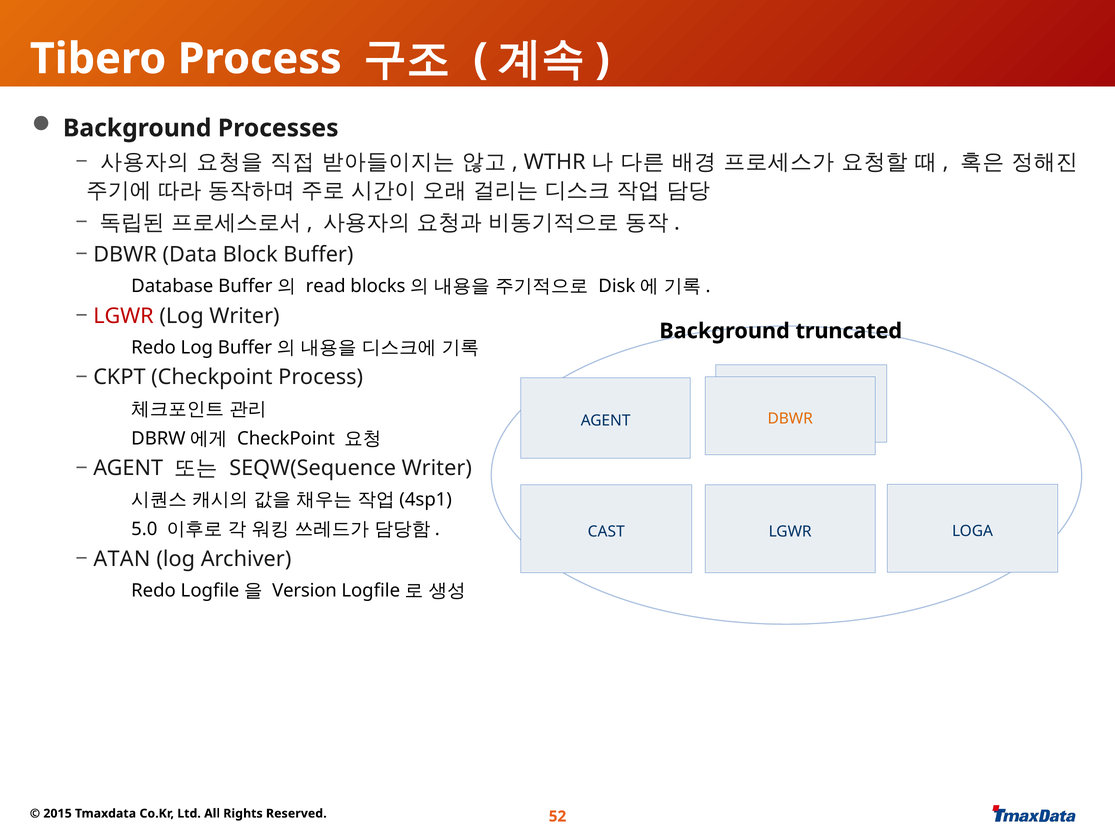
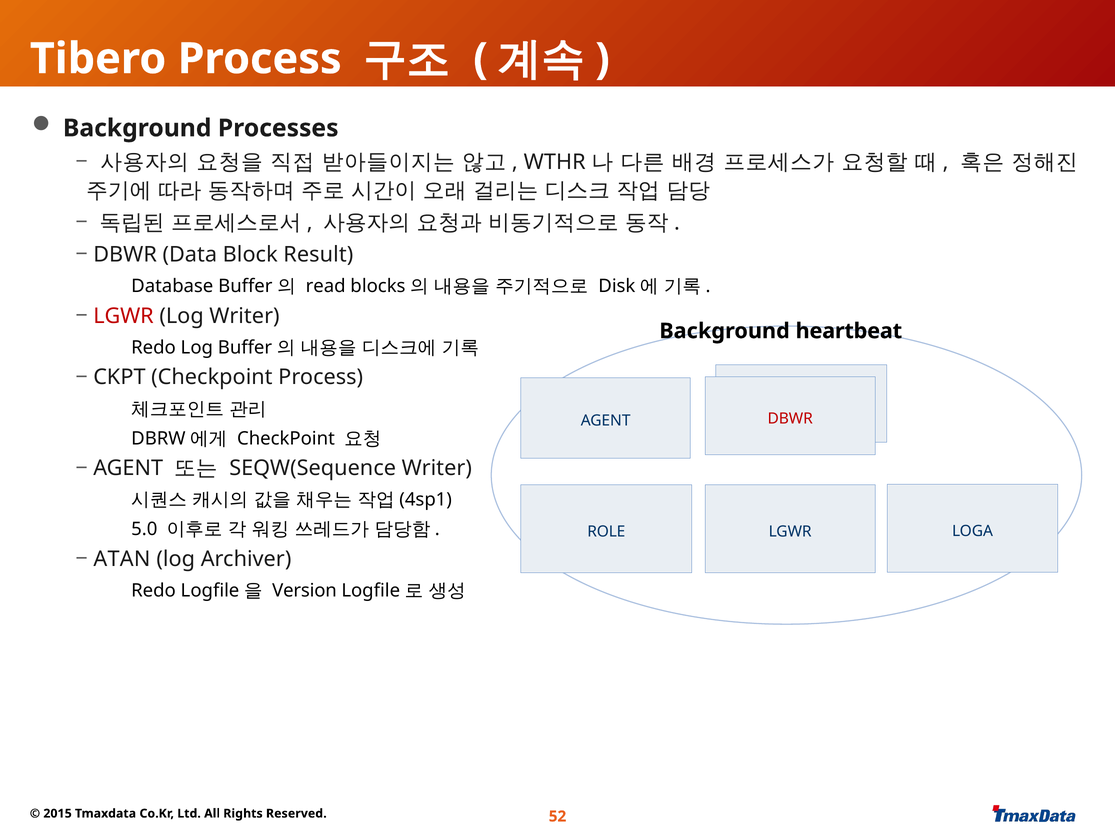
Block Buffer: Buffer -> Result (318, 255)
truncated: truncated -> heartbeat (849, 331)
DBWR colour: orange -> red (790, 419)
CAST: CAST -> ROLE (606, 532)
